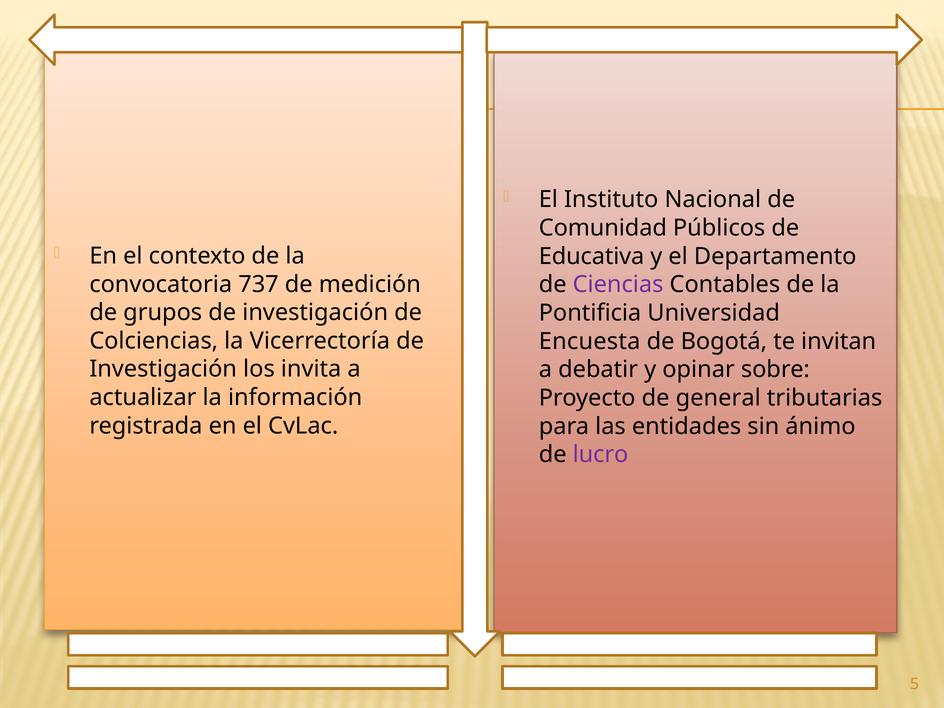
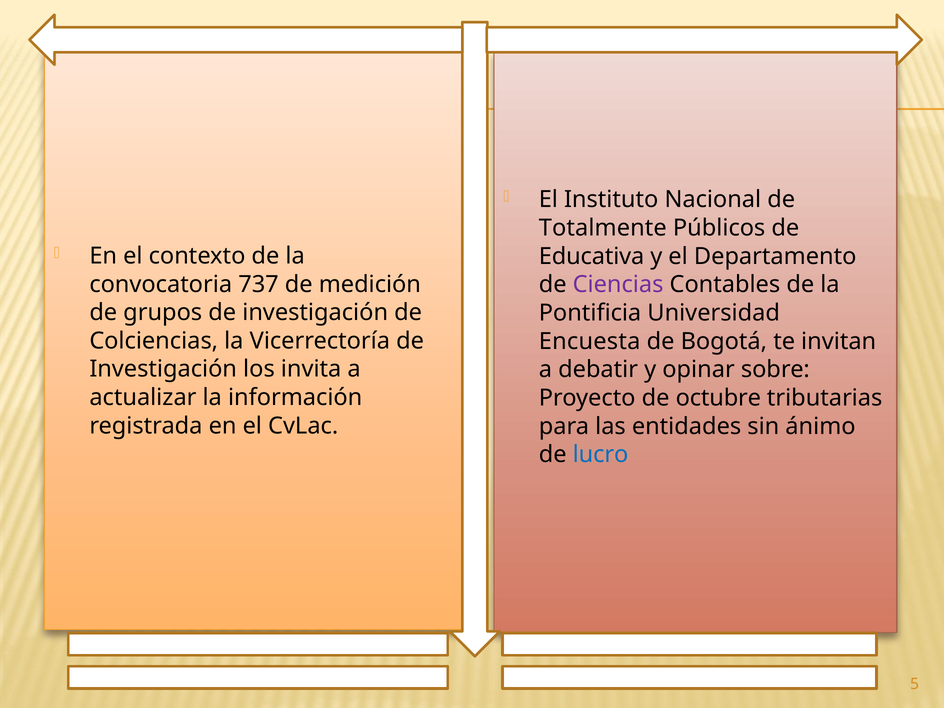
Comunidad: Comunidad -> Totalmente (603, 228)
general: general -> octubre (718, 398)
lucro colour: purple -> blue (601, 455)
